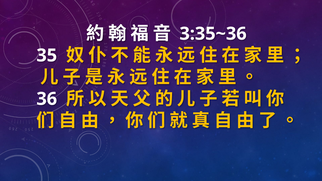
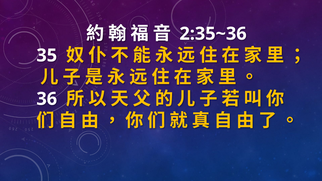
3:35~36: 3:35~36 -> 2:35~36 (213, 34)
